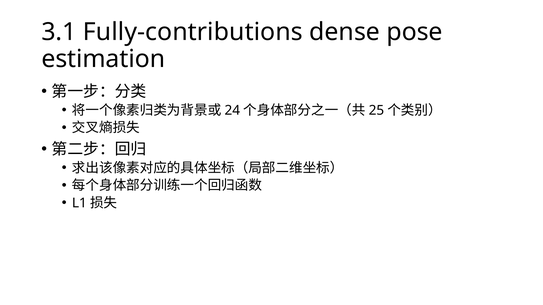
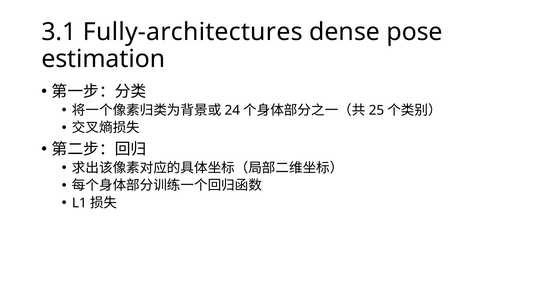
Fully-contributions: Fully-contributions -> Fully-architectures (193, 32)
